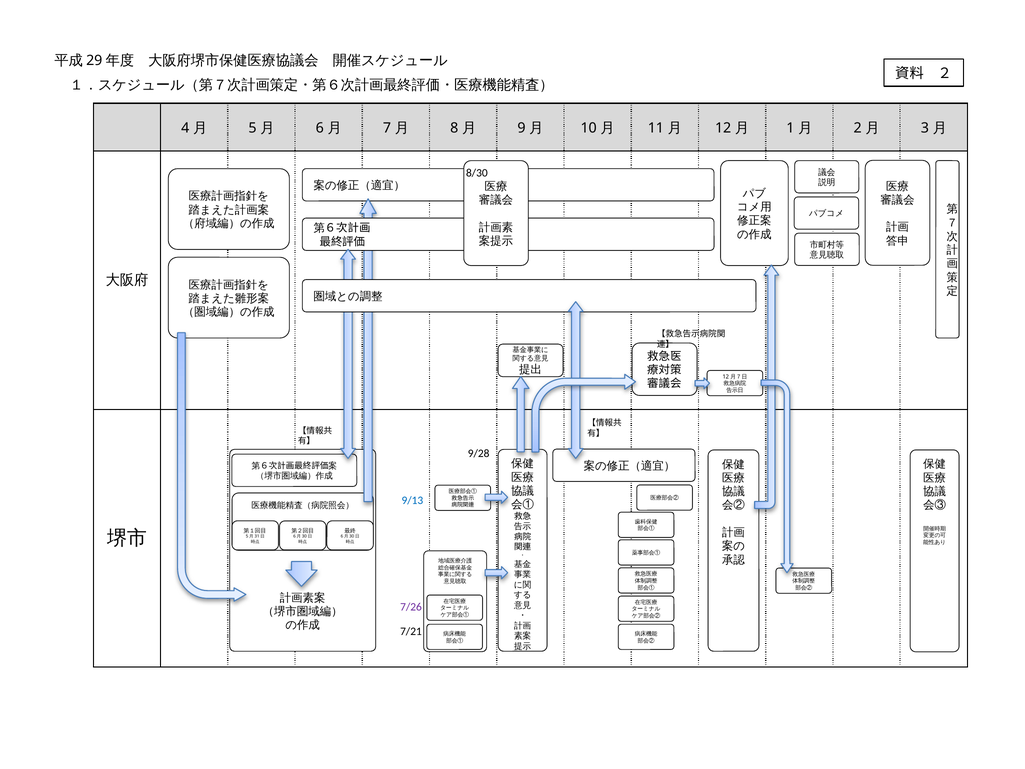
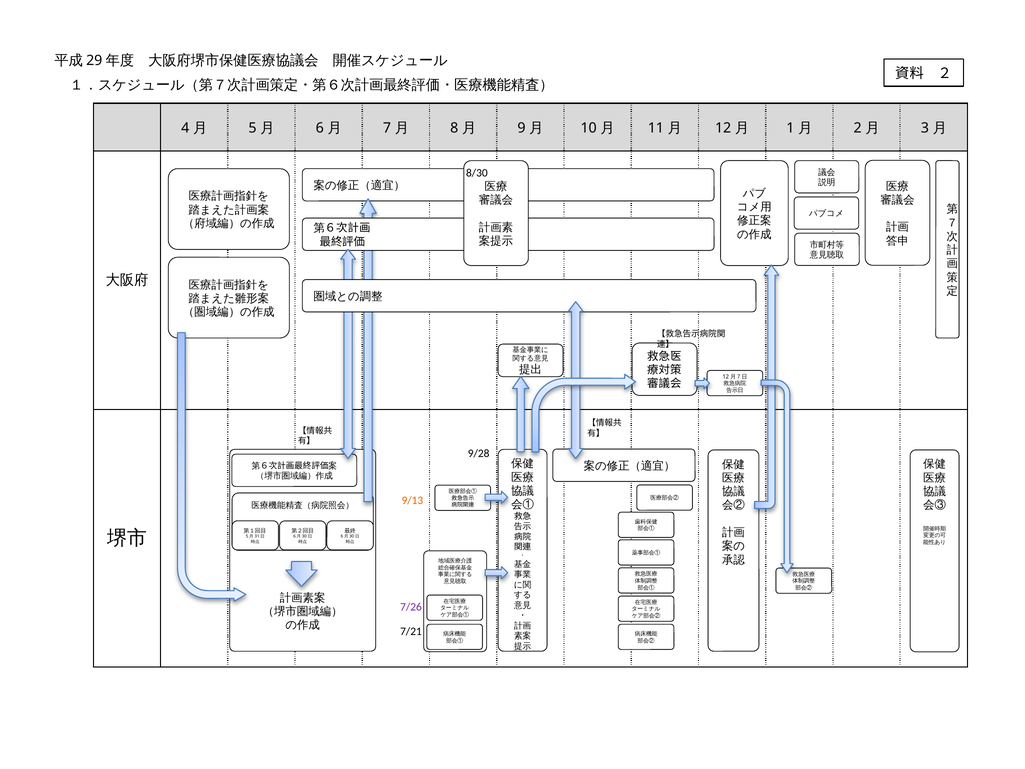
9/13 colour: blue -> orange (412, 501)
